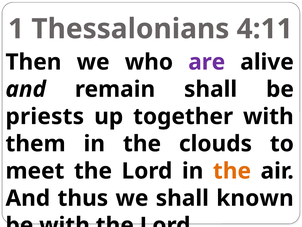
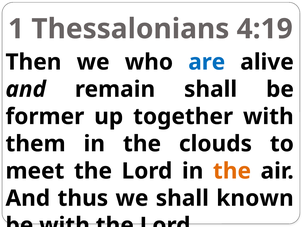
4:11: 4:11 -> 4:19 (265, 29)
are colour: purple -> blue (207, 62)
priests: priests -> former (45, 116)
